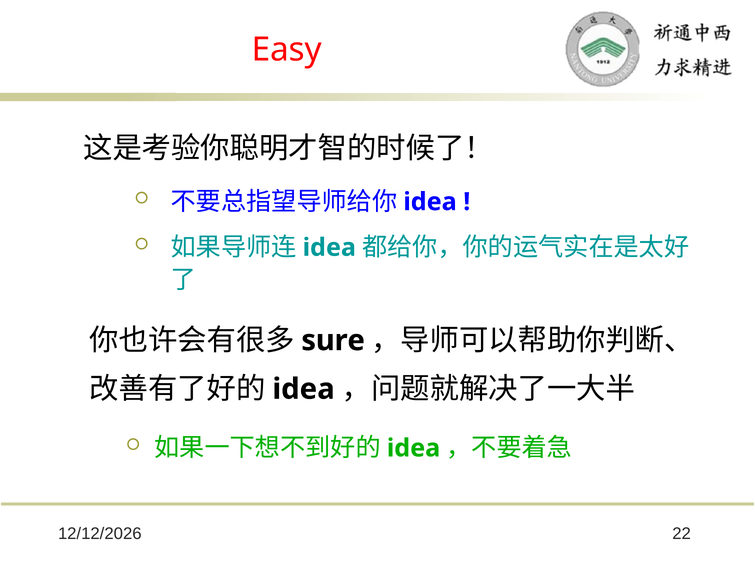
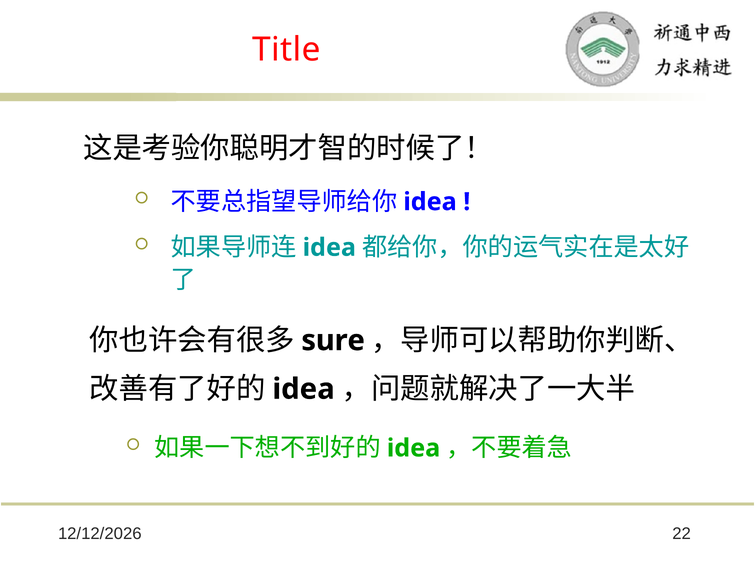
Easy: Easy -> Title (286, 50)
